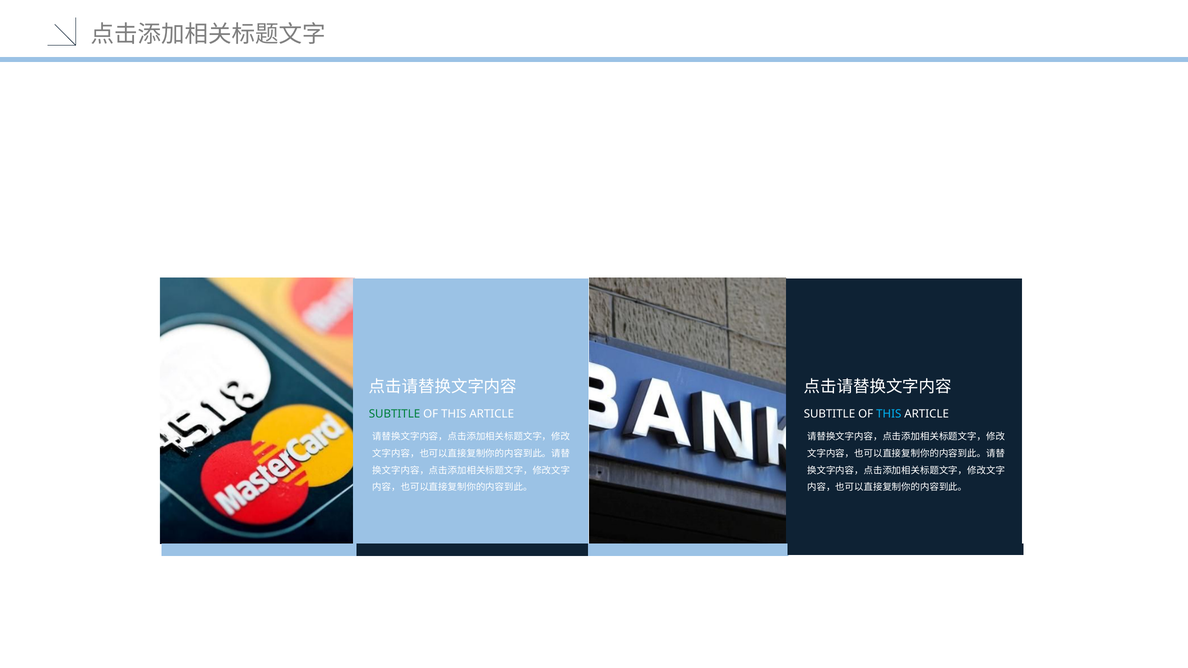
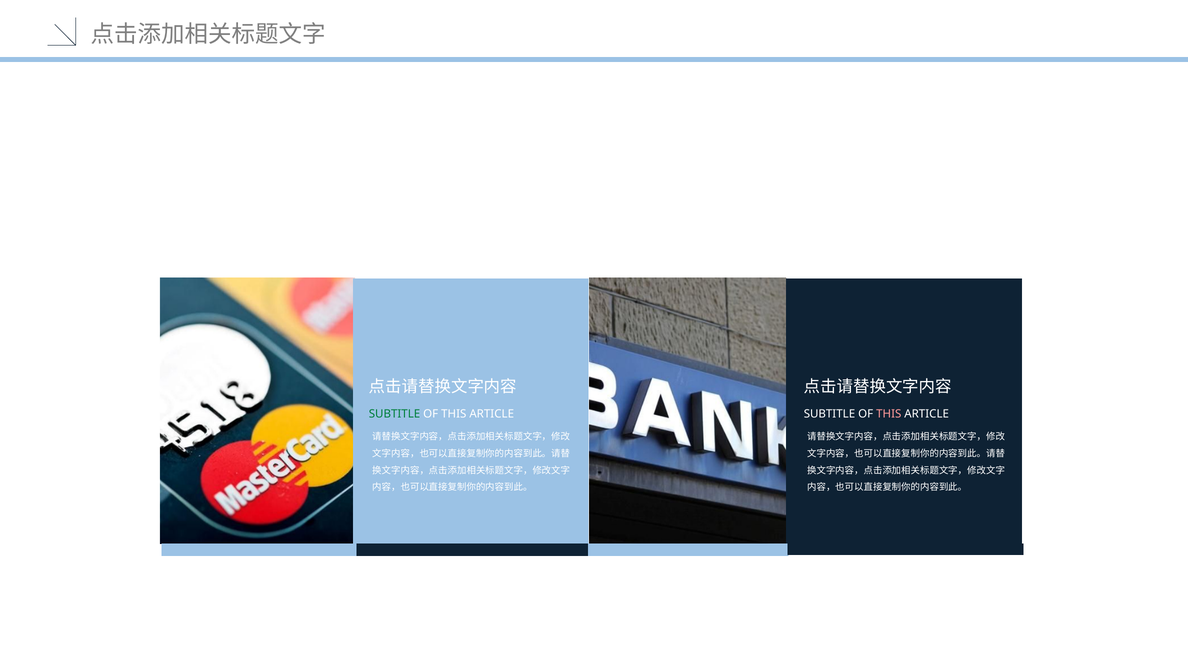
THIS colour: light blue -> pink (889, 414)
